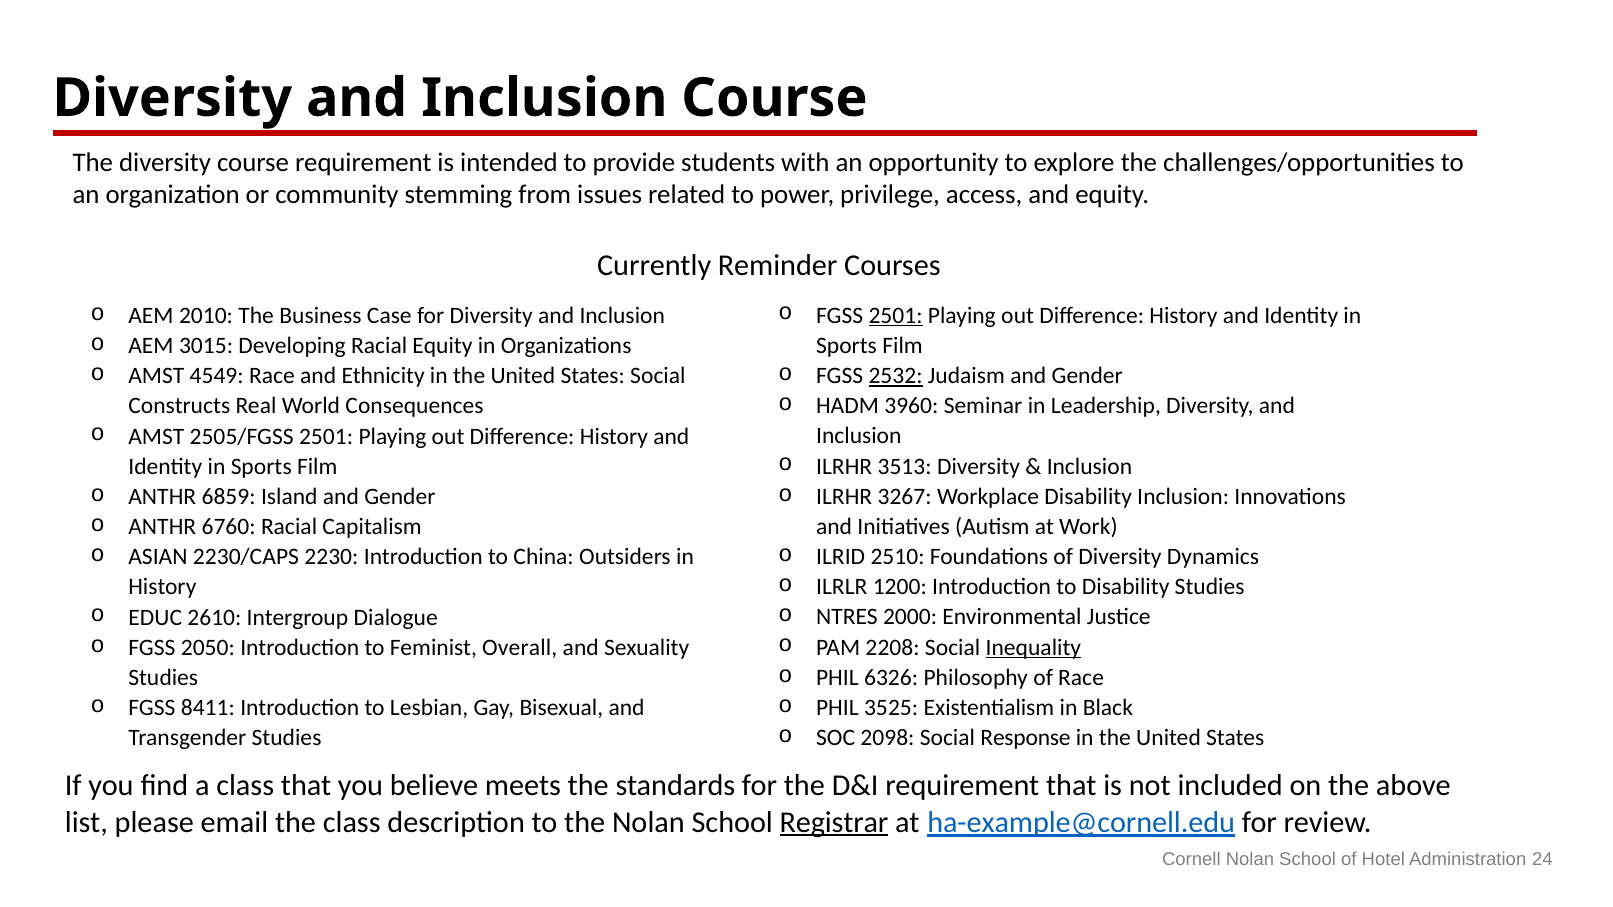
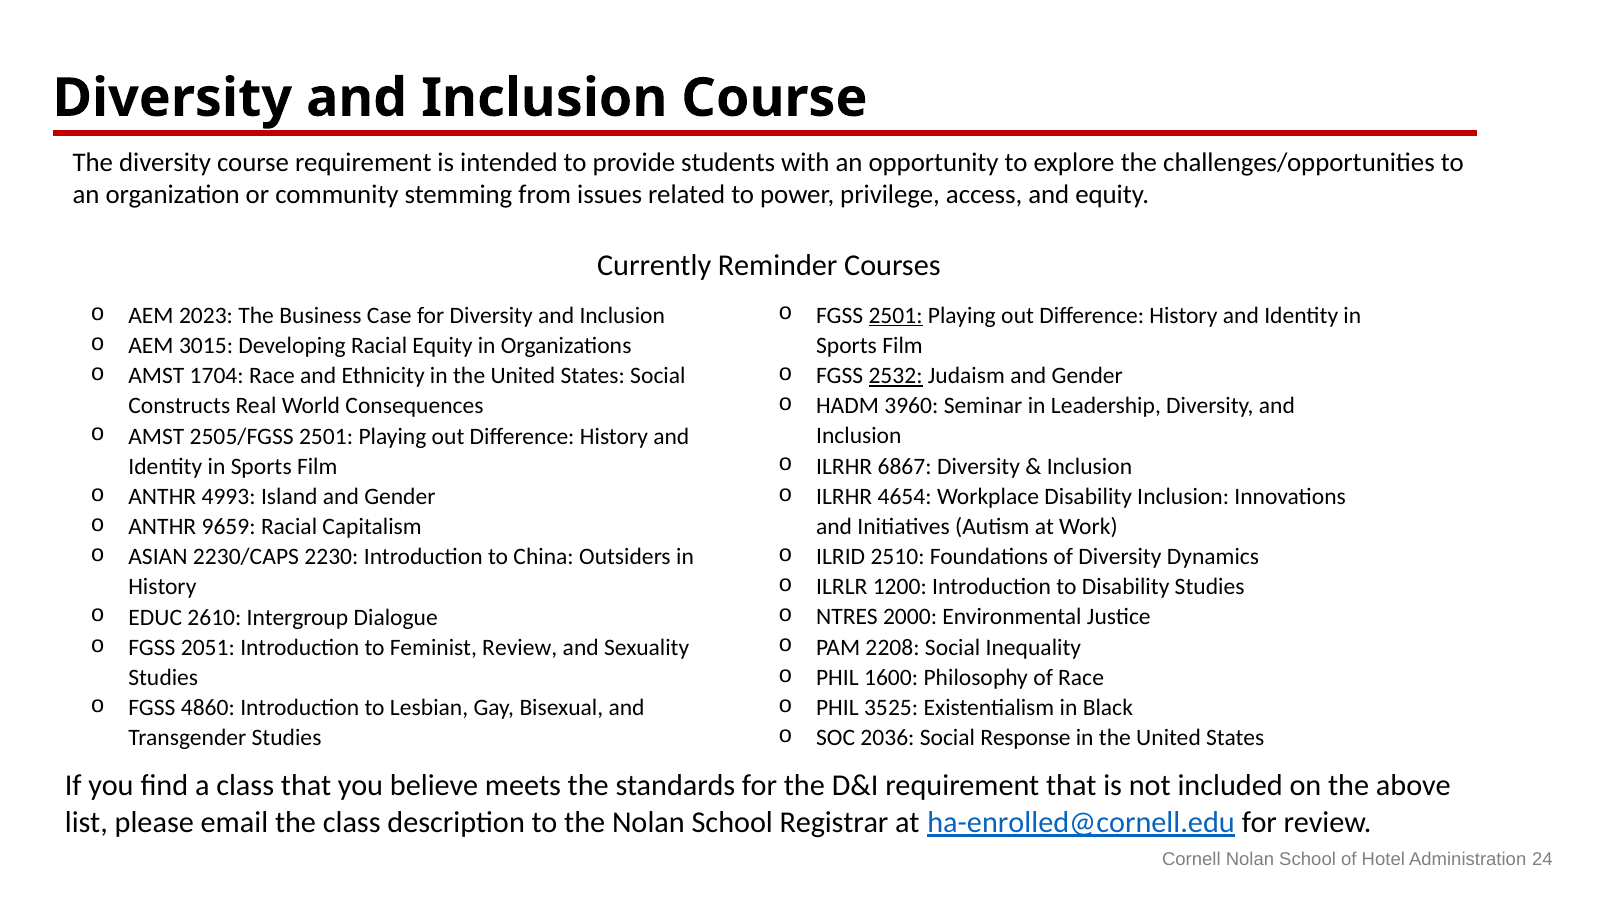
2010: 2010 -> 2023 (206, 316)
4549: 4549 -> 1704 (217, 376)
3513: 3513 -> 6867 (905, 466)
3267: 3267 -> 4654 (905, 497)
6859: 6859 -> 4993 (229, 497)
6760: 6760 -> 9659 (229, 527)
Inequality underline: present -> none (1033, 648)
2050: 2050 -> 2051 (208, 648)
Feminist Overall: Overall -> Review (520, 648)
6326: 6326 -> 1600 (891, 678)
8411: 8411 -> 4860 (208, 708)
2098: 2098 -> 2036 (887, 738)
Registrar underline: present -> none (834, 822)
ha-example@cornell.edu: ha-example@cornell.edu -> ha-enrolled@cornell.edu (1081, 822)
